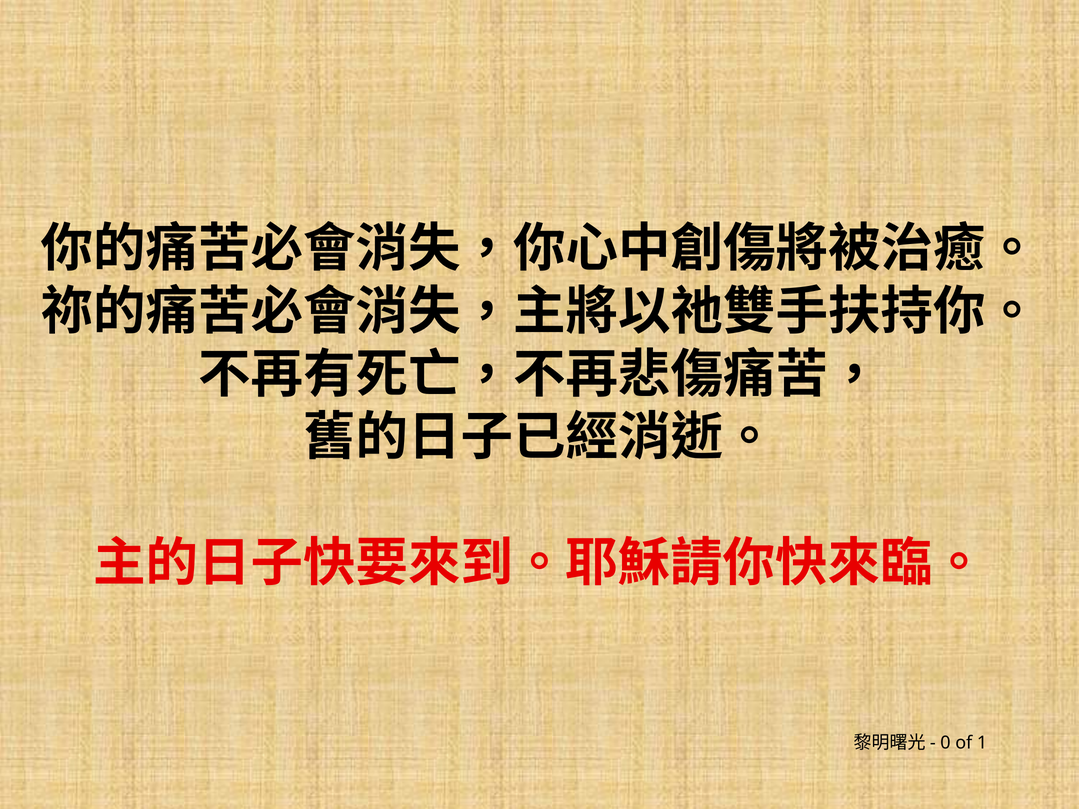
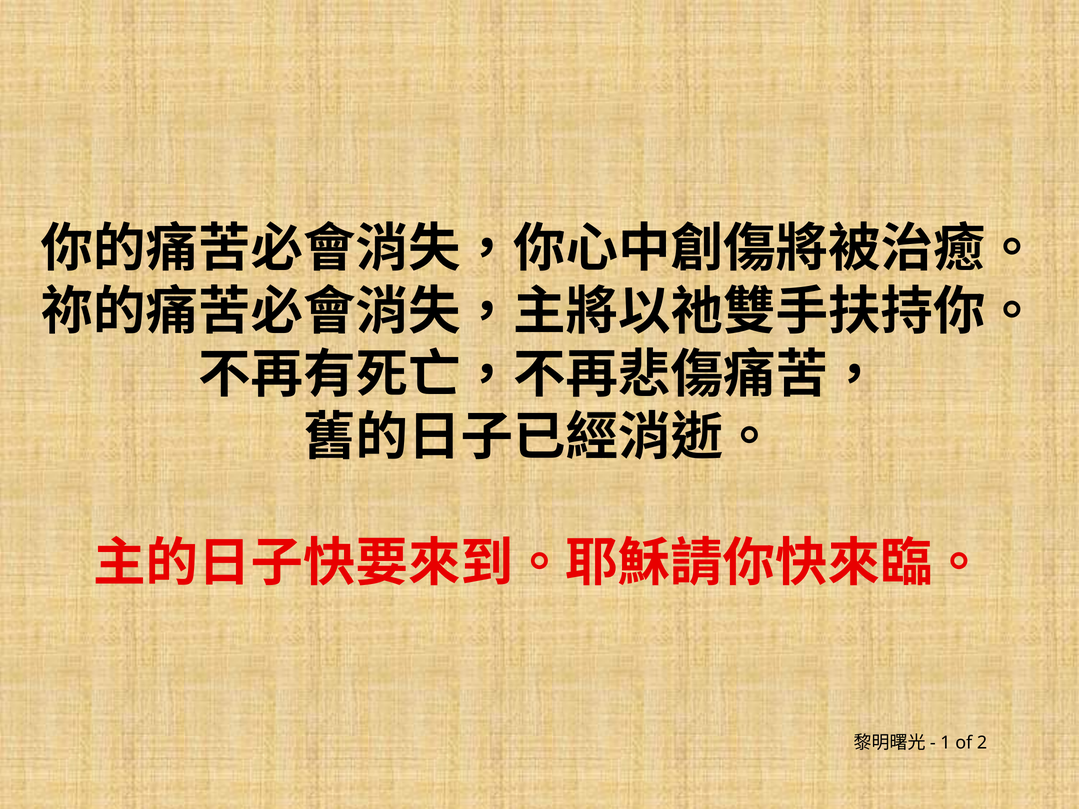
0: 0 -> 1 (945, 743)
1: 1 -> 2 (982, 743)
